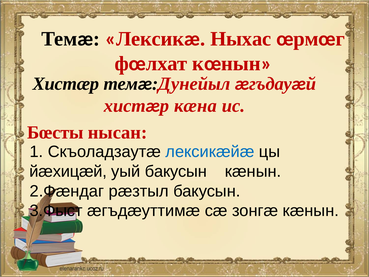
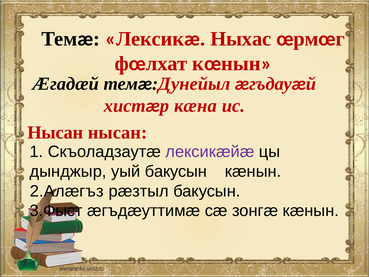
Хистæр: Хистæр -> Ӕгадæй (66, 84)
Бœсты: Бœсты -> Нысан (55, 132)
лексикæйæ colour: blue -> purple (210, 152)
йæхицæй: йæхицæй -> дынджыр (68, 171)
2.Фæндаг: 2.Фæндаг -> 2.Алæгъз (67, 191)
